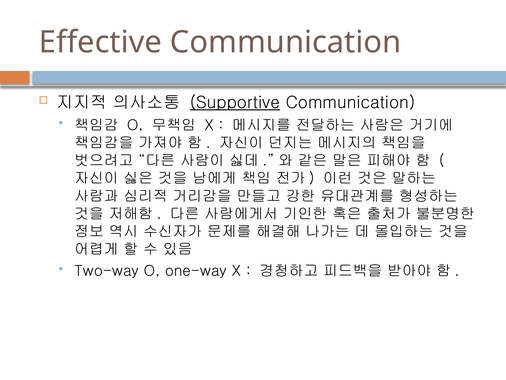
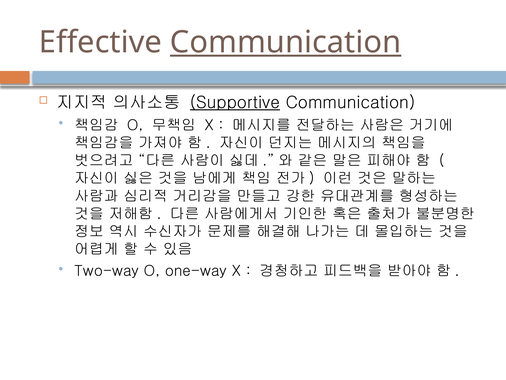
Communication underline: none -> present (286, 42)
